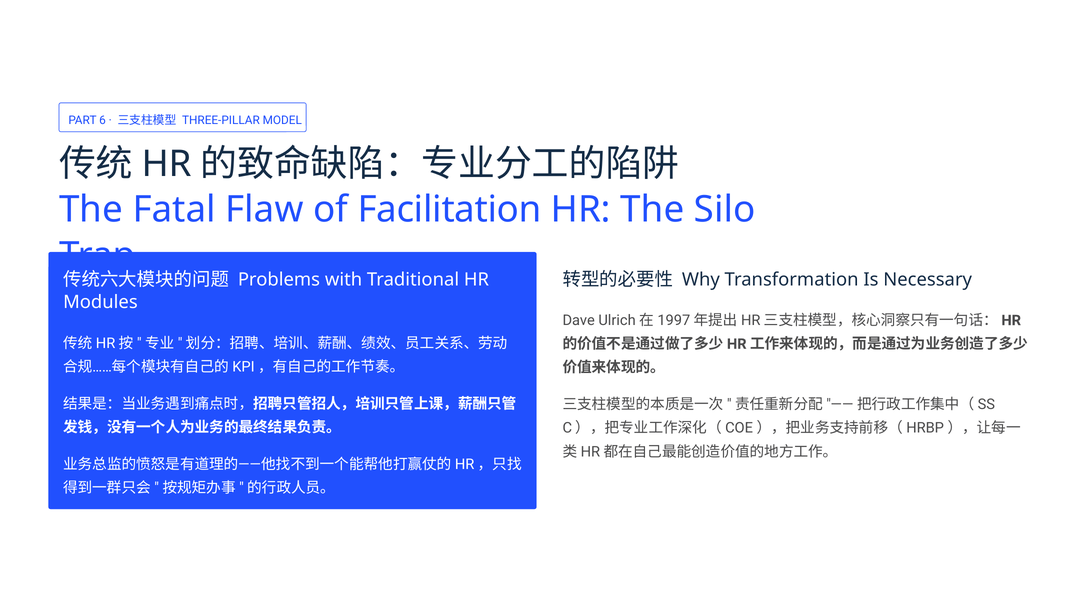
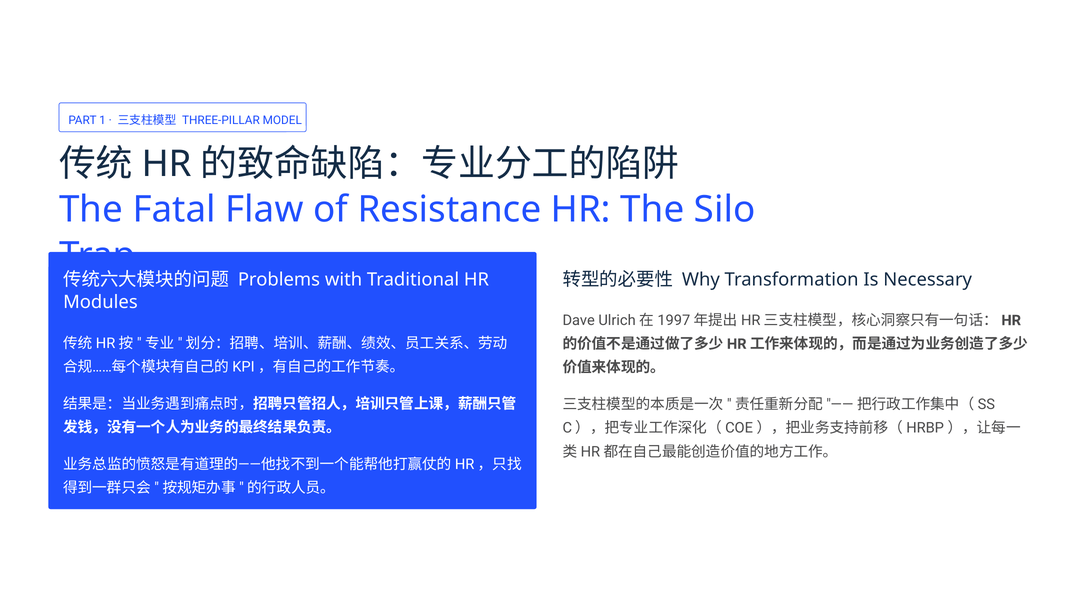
6: 6 -> 1 (102, 120)
Facilitation: Facilitation -> Resistance (449, 210)
